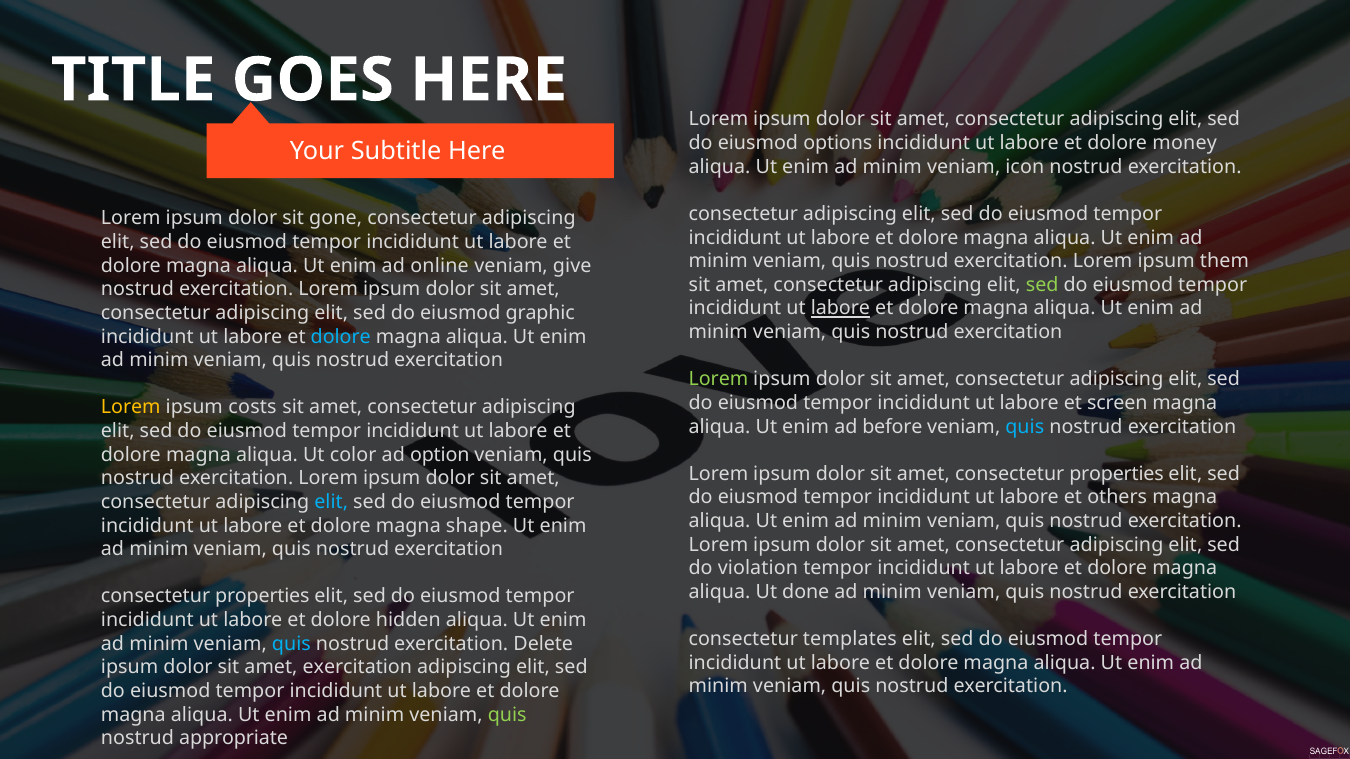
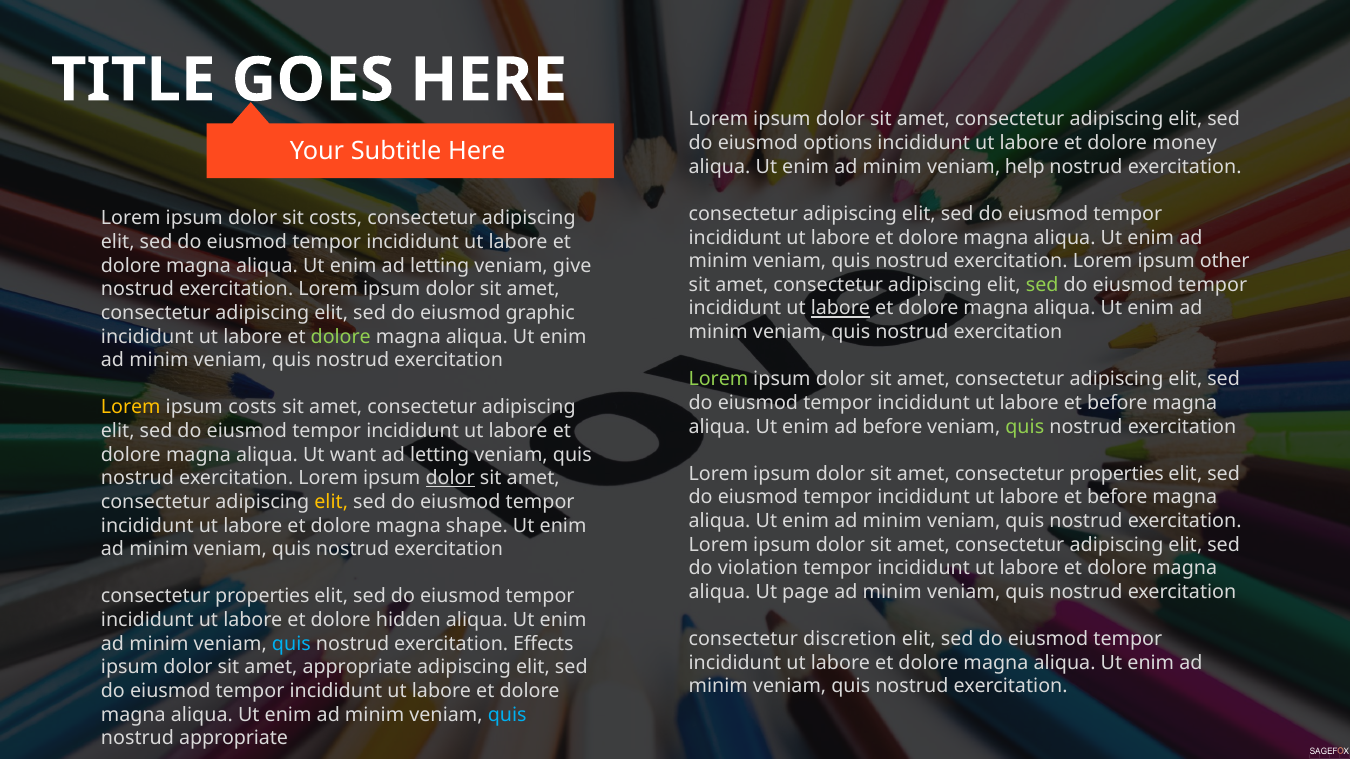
icon: icon -> help (1025, 167)
sit gone: gone -> costs (336, 219)
them: them -> other (1225, 261)
enim ad online: online -> letting (440, 266)
dolore colour: light blue -> light green (341, 337)
screen: screen -> before (1117, 403)
quis colour: light blue -> light green (1025, 427)
color: color -> want (353, 455)
option: option -> letting (440, 455)
dolor underline: none -> present (450, 479)
others: others -> before (1117, 498)
elit colour: light blue -> yellow (331, 502)
done: done -> page (806, 592)
templates: templates -> discretion (850, 640)
Delete: Delete -> Effects (543, 644)
amet exercitation: exercitation -> appropriate (357, 668)
quis colour: light green -> light blue (507, 715)
